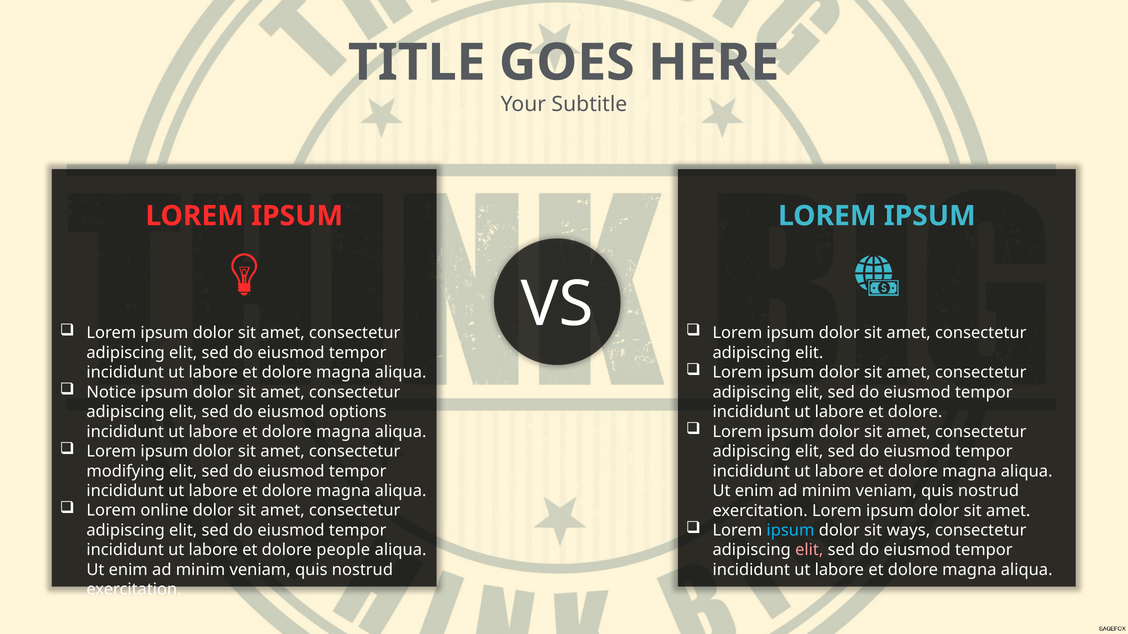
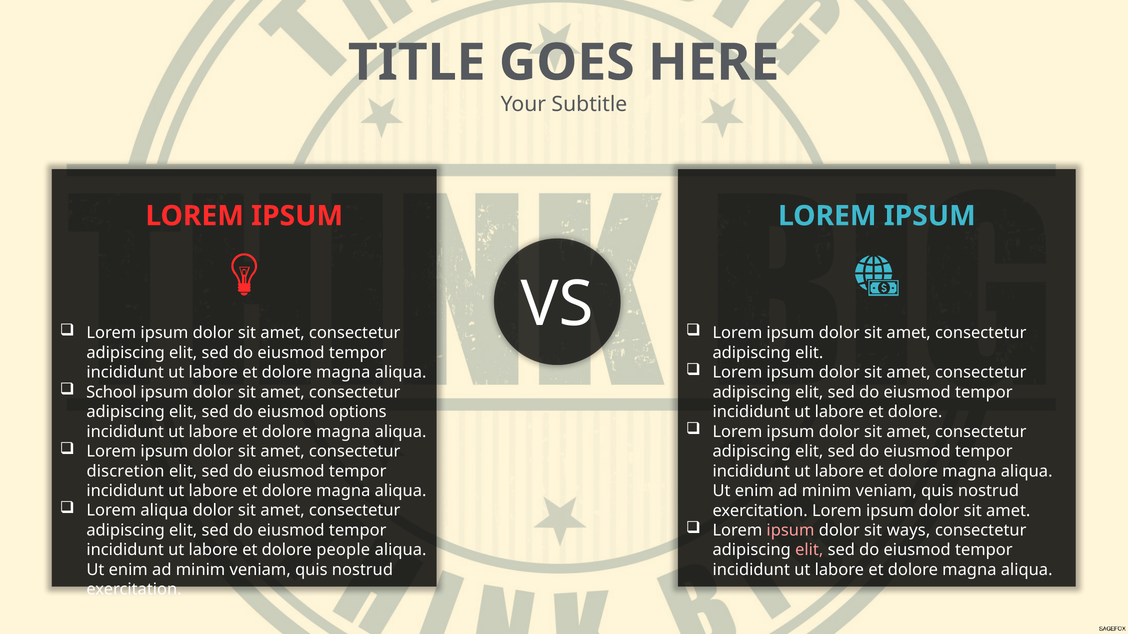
Notice: Notice -> School (111, 392)
modifying: modifying -> discretion (126, 471)
Lorem online: online -> aliqua (164, 511)
ipsum colour: light blue -> pink (790, 531)
